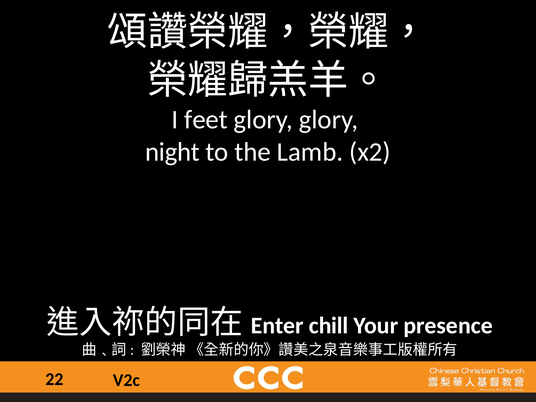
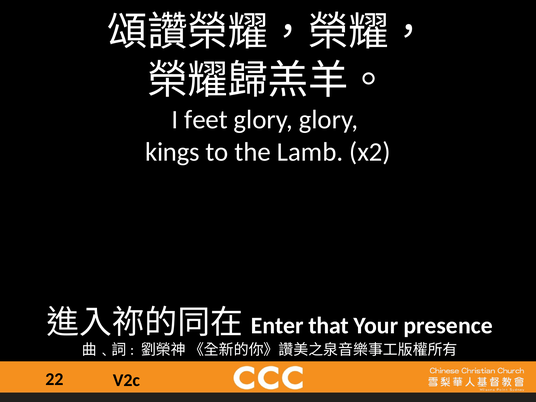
night: night -> kings (172, 152)
chill: chill -> that (329, 326)
